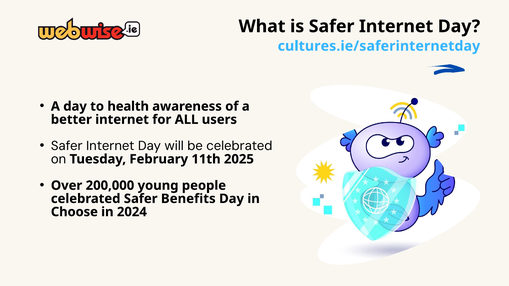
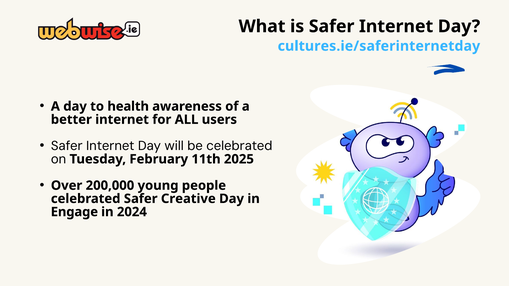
Benefits: Benefits -> Creative (188, 199)
Choose: Choose -> Engage (74, 212)
